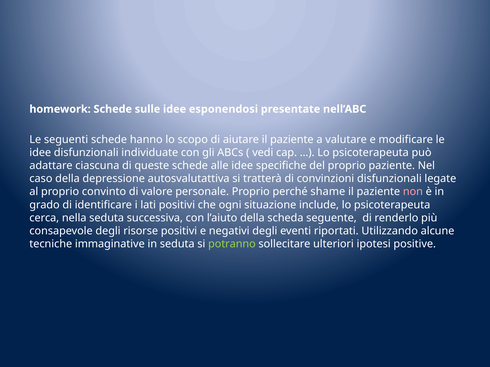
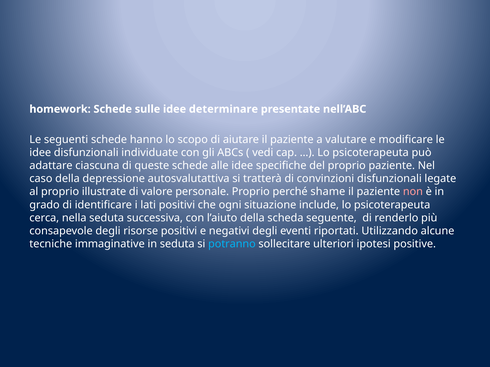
esponendosi: esponendosi -> determinare (223, 109)
convinto: convinto -> illustrate (104, 192)
potranno colour: light green -> light blue (232, 244)
